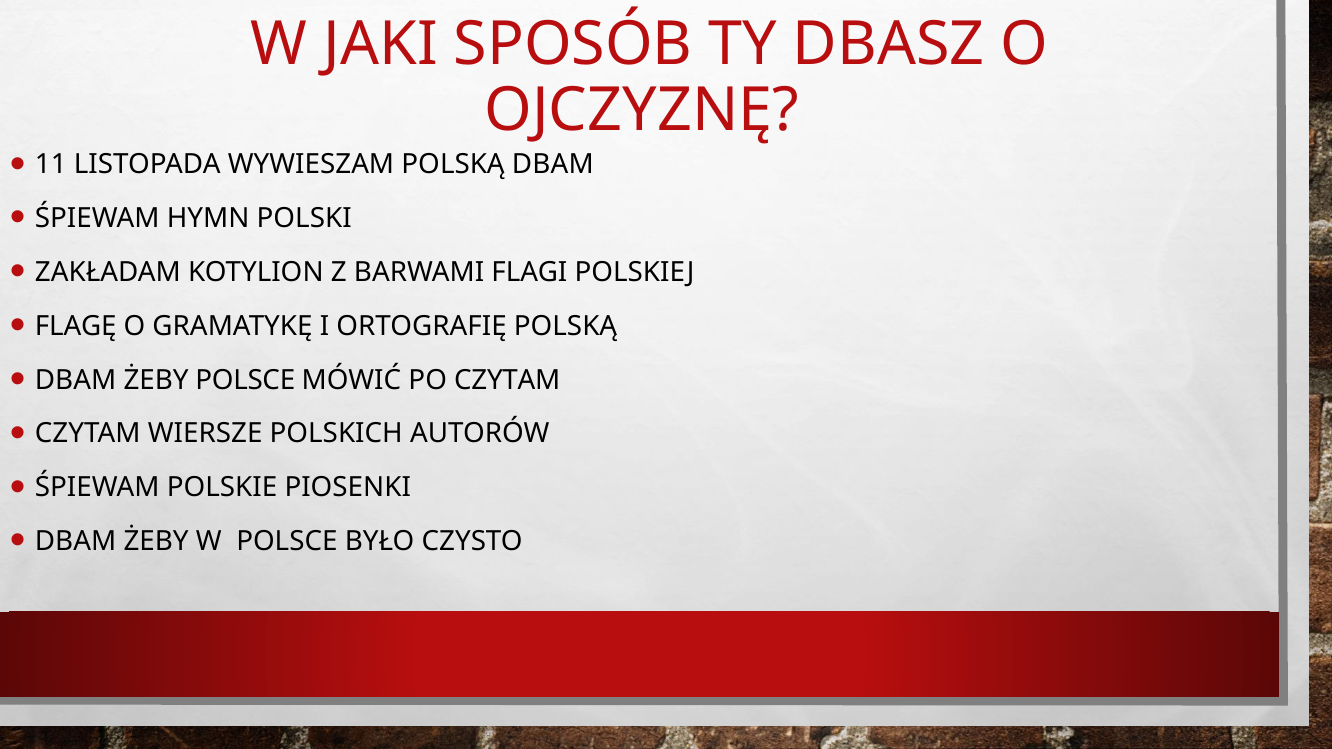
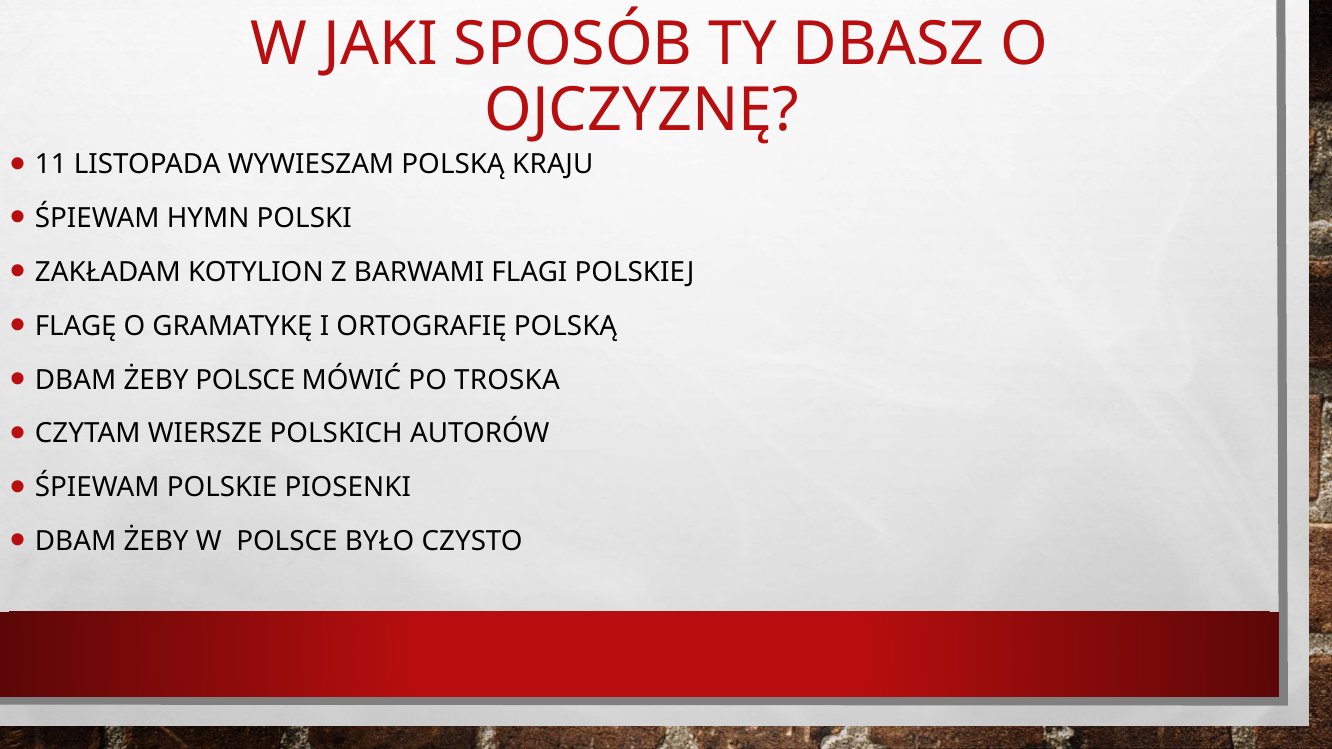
POLSKĄ DBAM: DBAM -> KRAJU (553, 165)
PO CZYTAM: CZYTAM -> TROSKA (507, 380)
